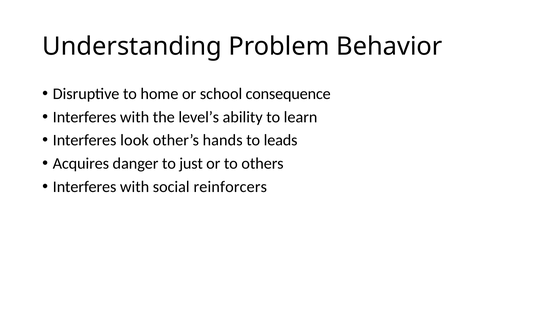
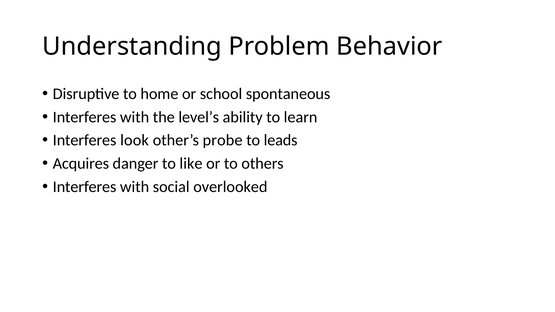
consequence: consequence -> spontaneous (288, 94)
hands: hands -> probe (223, 140)
just: just -> like (191, 164)
reinforcers: reinforcers -> overlooked (230, 187)
